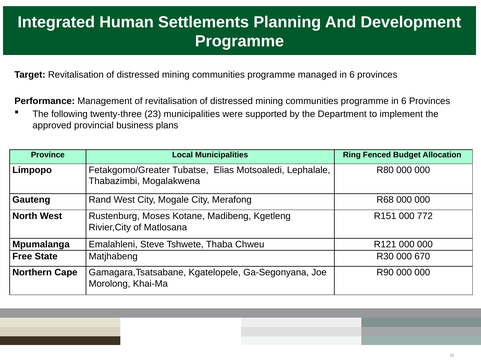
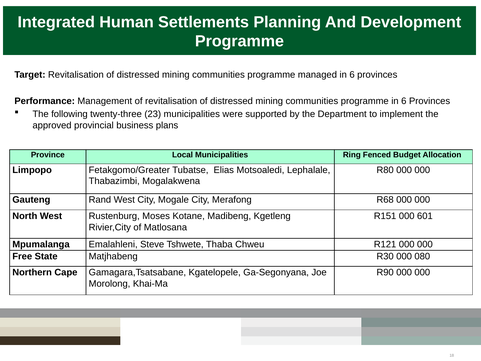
772: 772 -> 601 (425, 216)
670: 670 -> 080 (422, 256)
